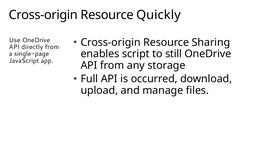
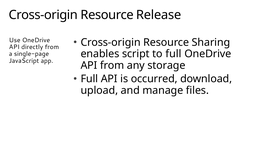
Quickly: Quickly -> Release (159, 15)
to still: still -> full (173, 54)
